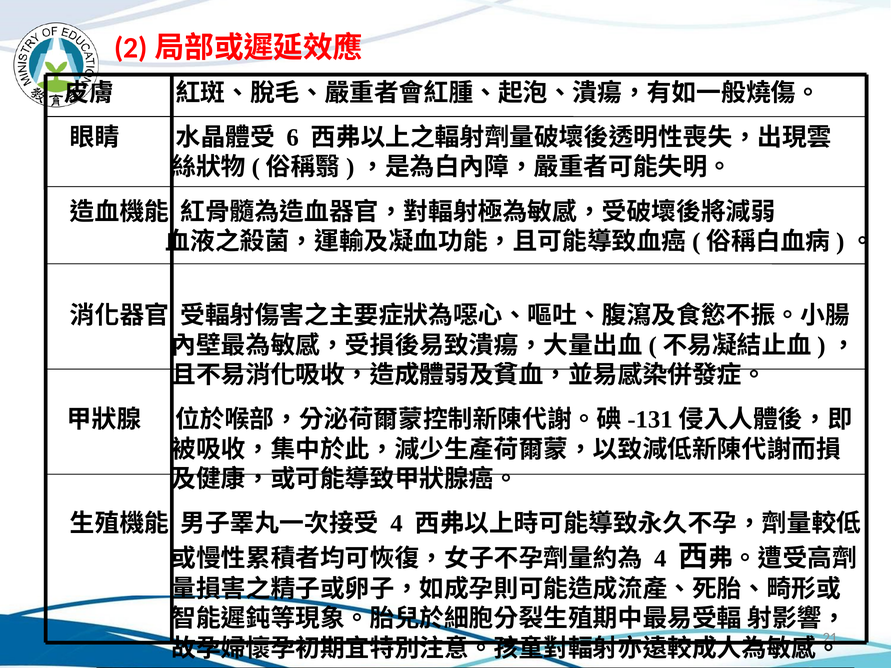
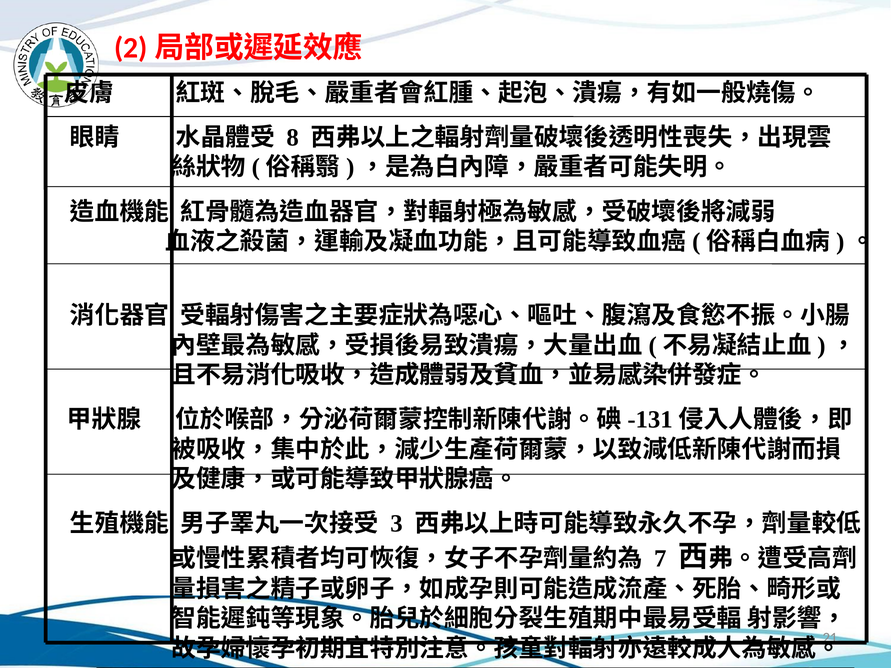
6: 6 -> 8 (293, 138)
4: 4 -> 3 (396, 524)
4: 4 -> 7 (660, 559)
